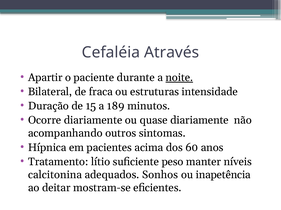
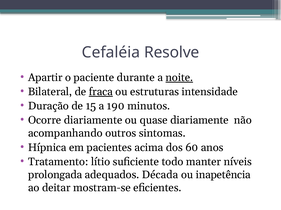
Através: Através -> Resolve (172, 53)
fraca underline: none -> present (101, 92)
189: 189 -> 190 (116, 106)
peso: peso -> todo (173, 162)
calcitonina: calcitonina -> prolongada (55, 175)
Sonhos: Sonhos -> Década (160, 175)
